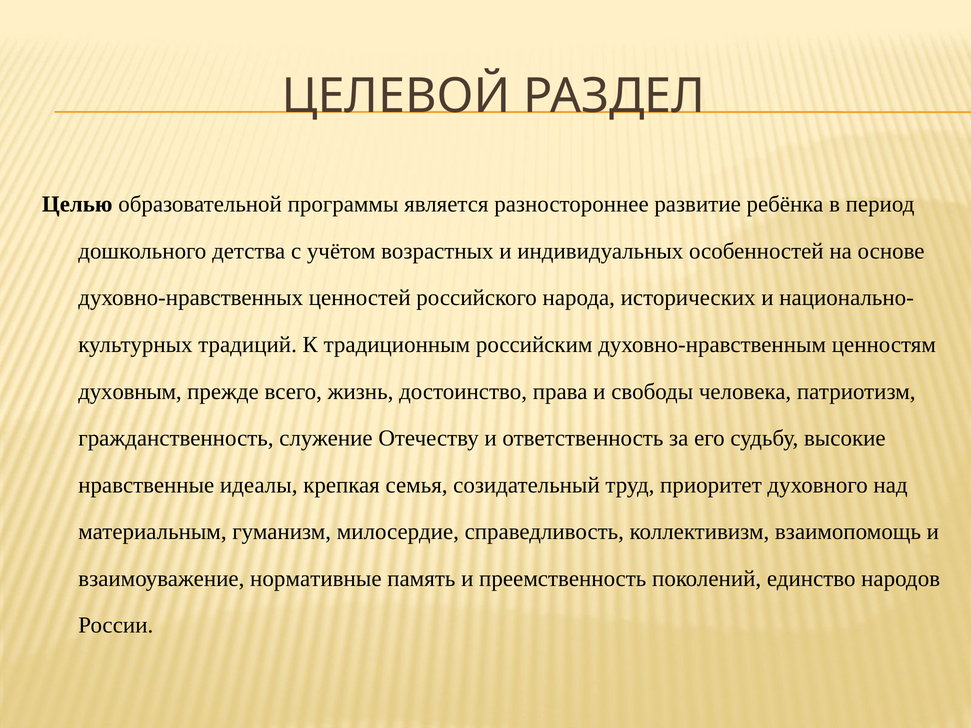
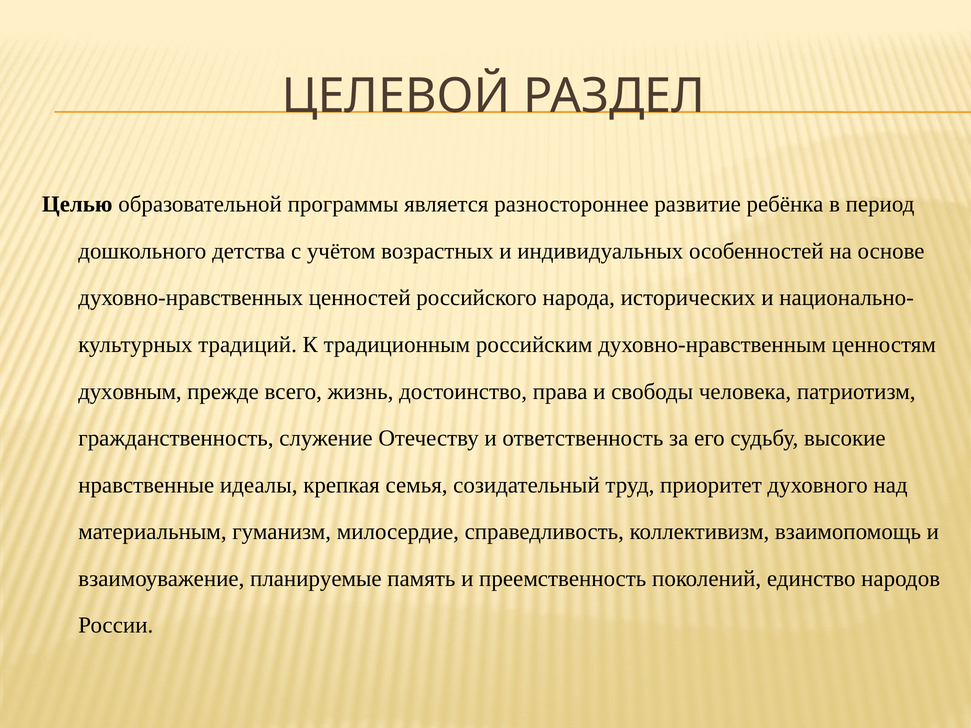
нормативные: нормативные -> планируемые (316, 579)
